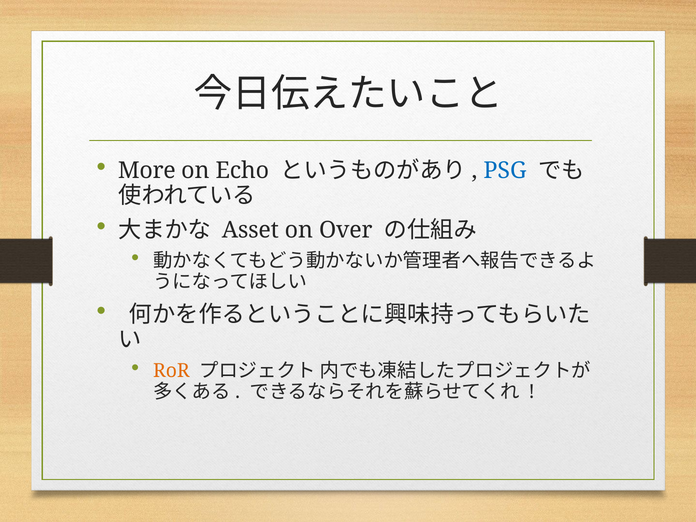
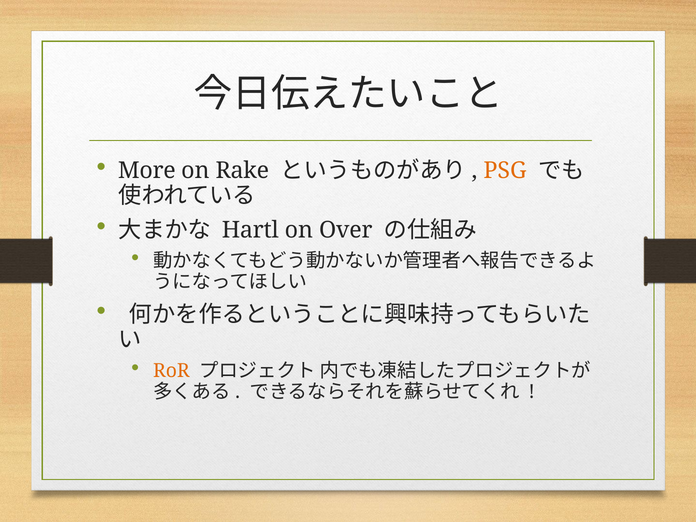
Echo: Echo -> Rake (242, 170)
PSG colour: blue -> orange (505, 170)
Asset: Asset -> Hartl (250, 230)
